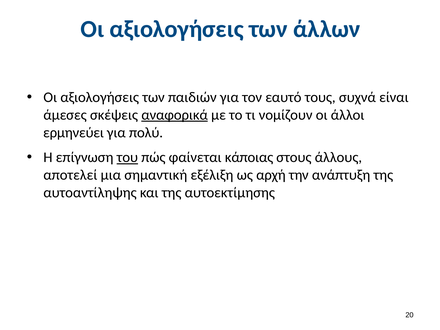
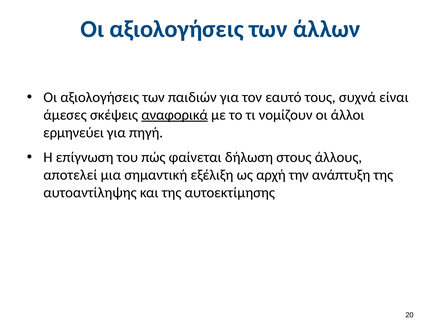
πολύ: πολύ -> πηγή (146, 133)
του underline: present -> none (127, 157)
κάποιας: κάποιας -> δήλωση (249, 157)
